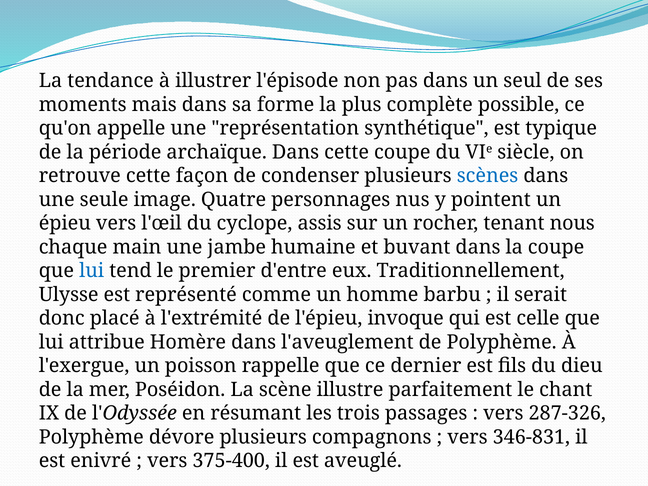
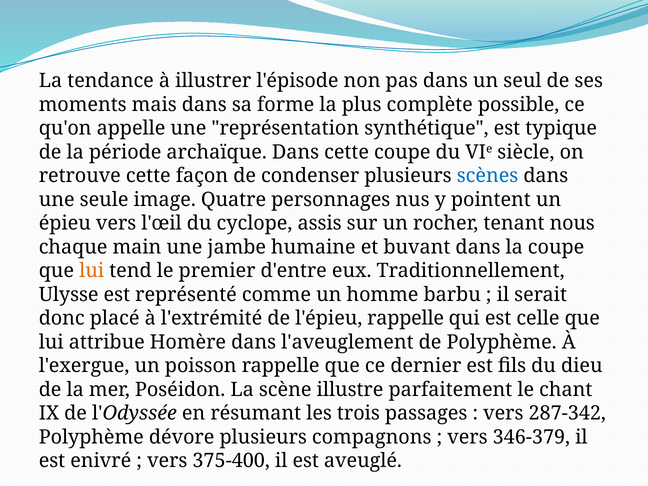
lui colour: blue -> orange (92, 271)
l'épieu invoque: invoque -> rappelle (406, 318)
287-326: 287-326 -> 287-342 (567, 413)
346-831: 346-831 -> 346-379 (531, 437)
